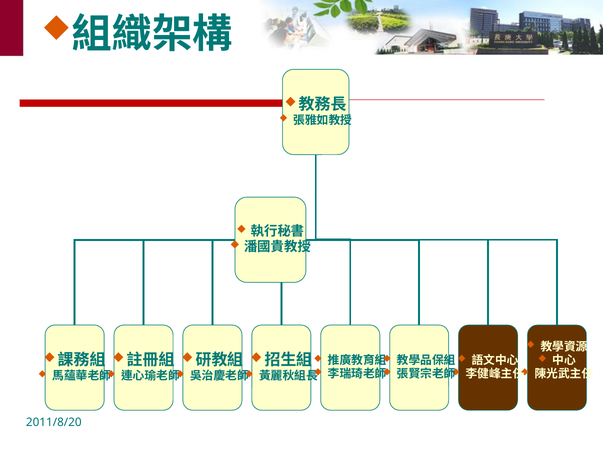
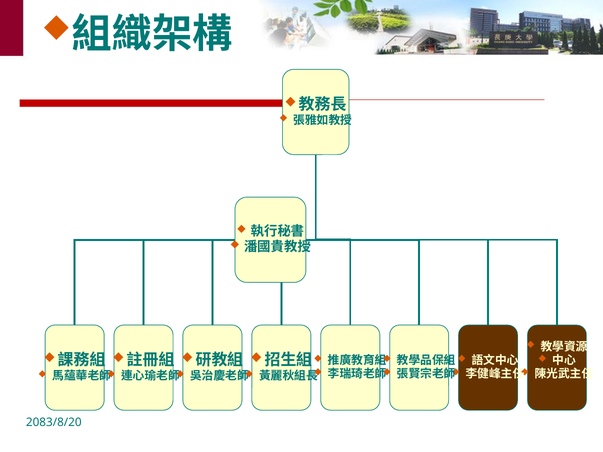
2011/8/20: 2011/8/20 -> 2083/8/20 (54, 423)
